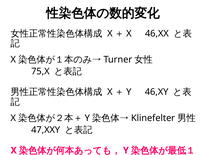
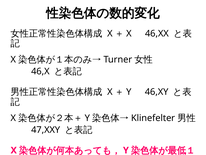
75,X: 75,X -> 46,X (40, 71)
